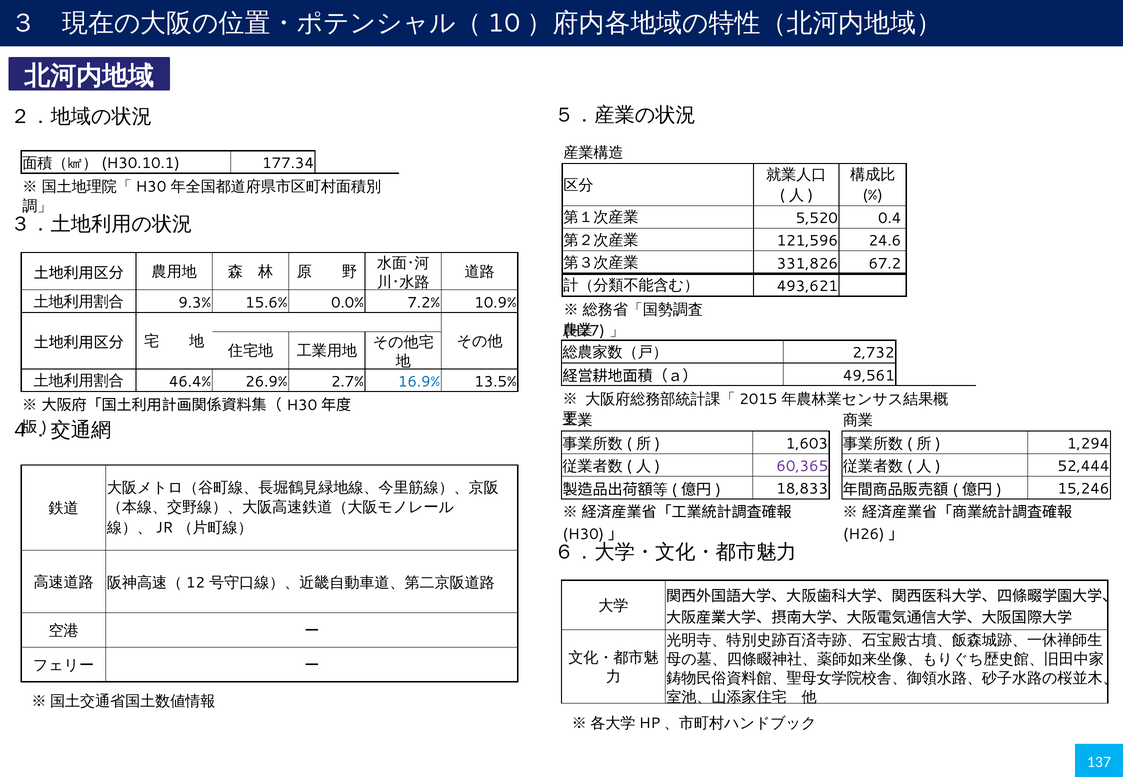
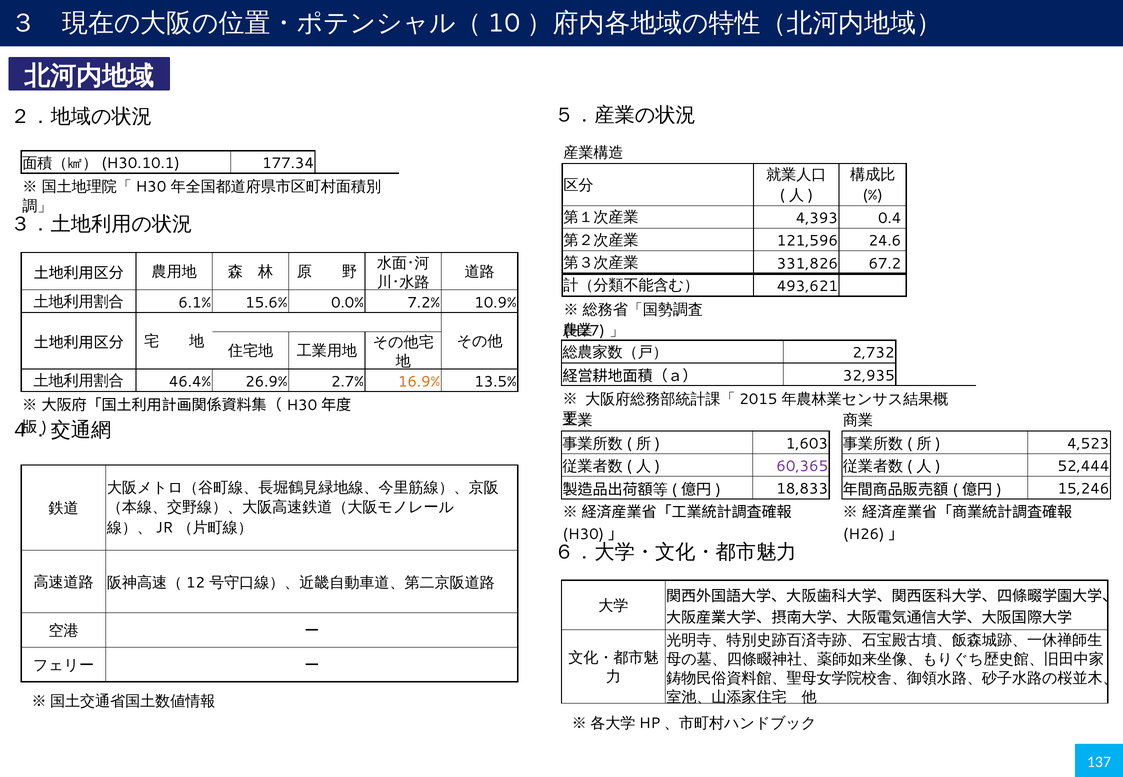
5,520: 5,520 -> 4,393 (817, 218)
9.3%: 9.3% -> 6.1% (195, 303)
49,561: 49,561 -> 32,935 (869, 376)
16.9% colour: blue -> orange (419, 382)
1,294: 1,294 -> 4,523 (1088, 444)
